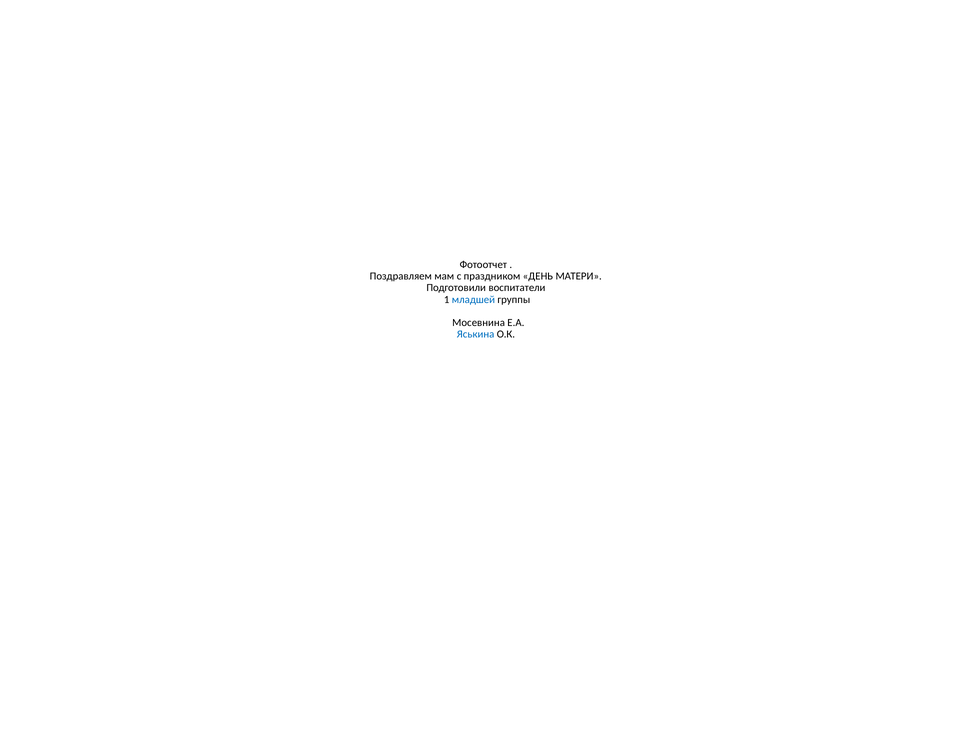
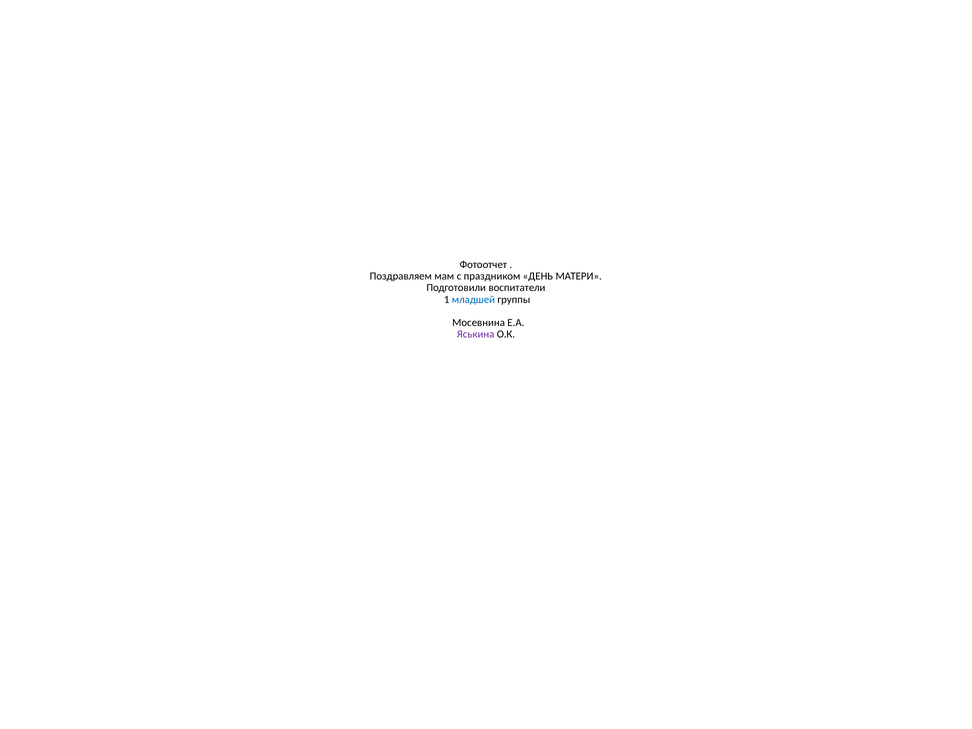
Яськина colour: blue -> purple (476, 334)
